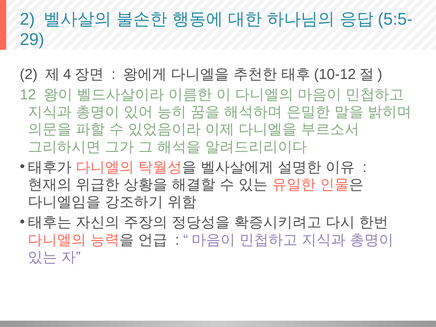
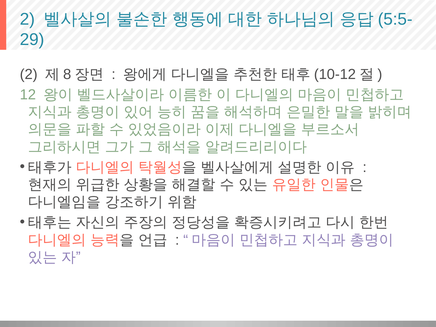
4: 4 -> 8 (67, 74)
